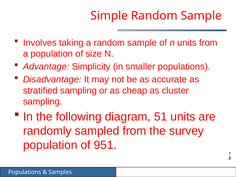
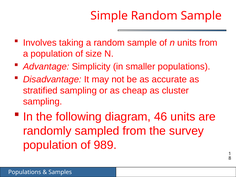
51: 51 -> 46 (161, 117)
951: 951 -> 989 (105, 145)
